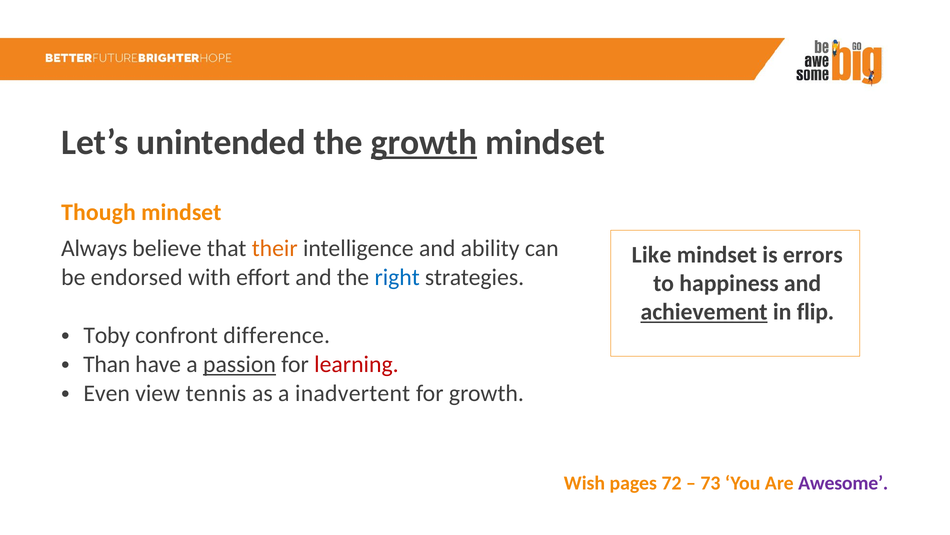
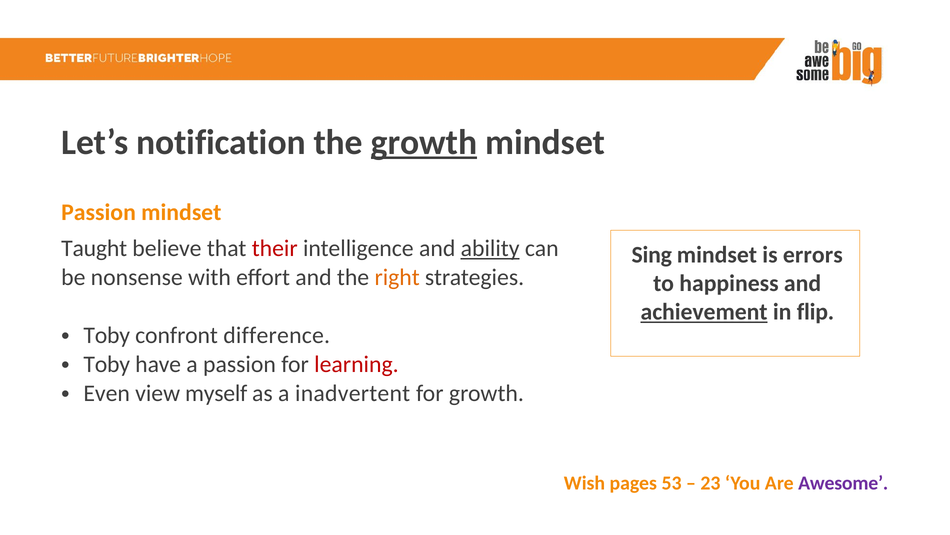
unintended: unintended -> notification (221, 142)
Though: Though -> Passion (99, 212)
Always: Always -> Taught (94, 248)
their colour: orange -> red (275, 248)
ability underline: none -> present (490, 248)
Like: Like -> Sing (652, 254)
endorsed: endorsed -> nonsense (137, 277)
right colour: blue -> orange (397, 277)
Than: Than -> Toby (107, 364)
passion underline: present -> none (239, 364)
tennis: tennis -> myself (216, 393)
72: 72 -> 53 (672, 483)
73: 73 -> 23 (710, 483)
